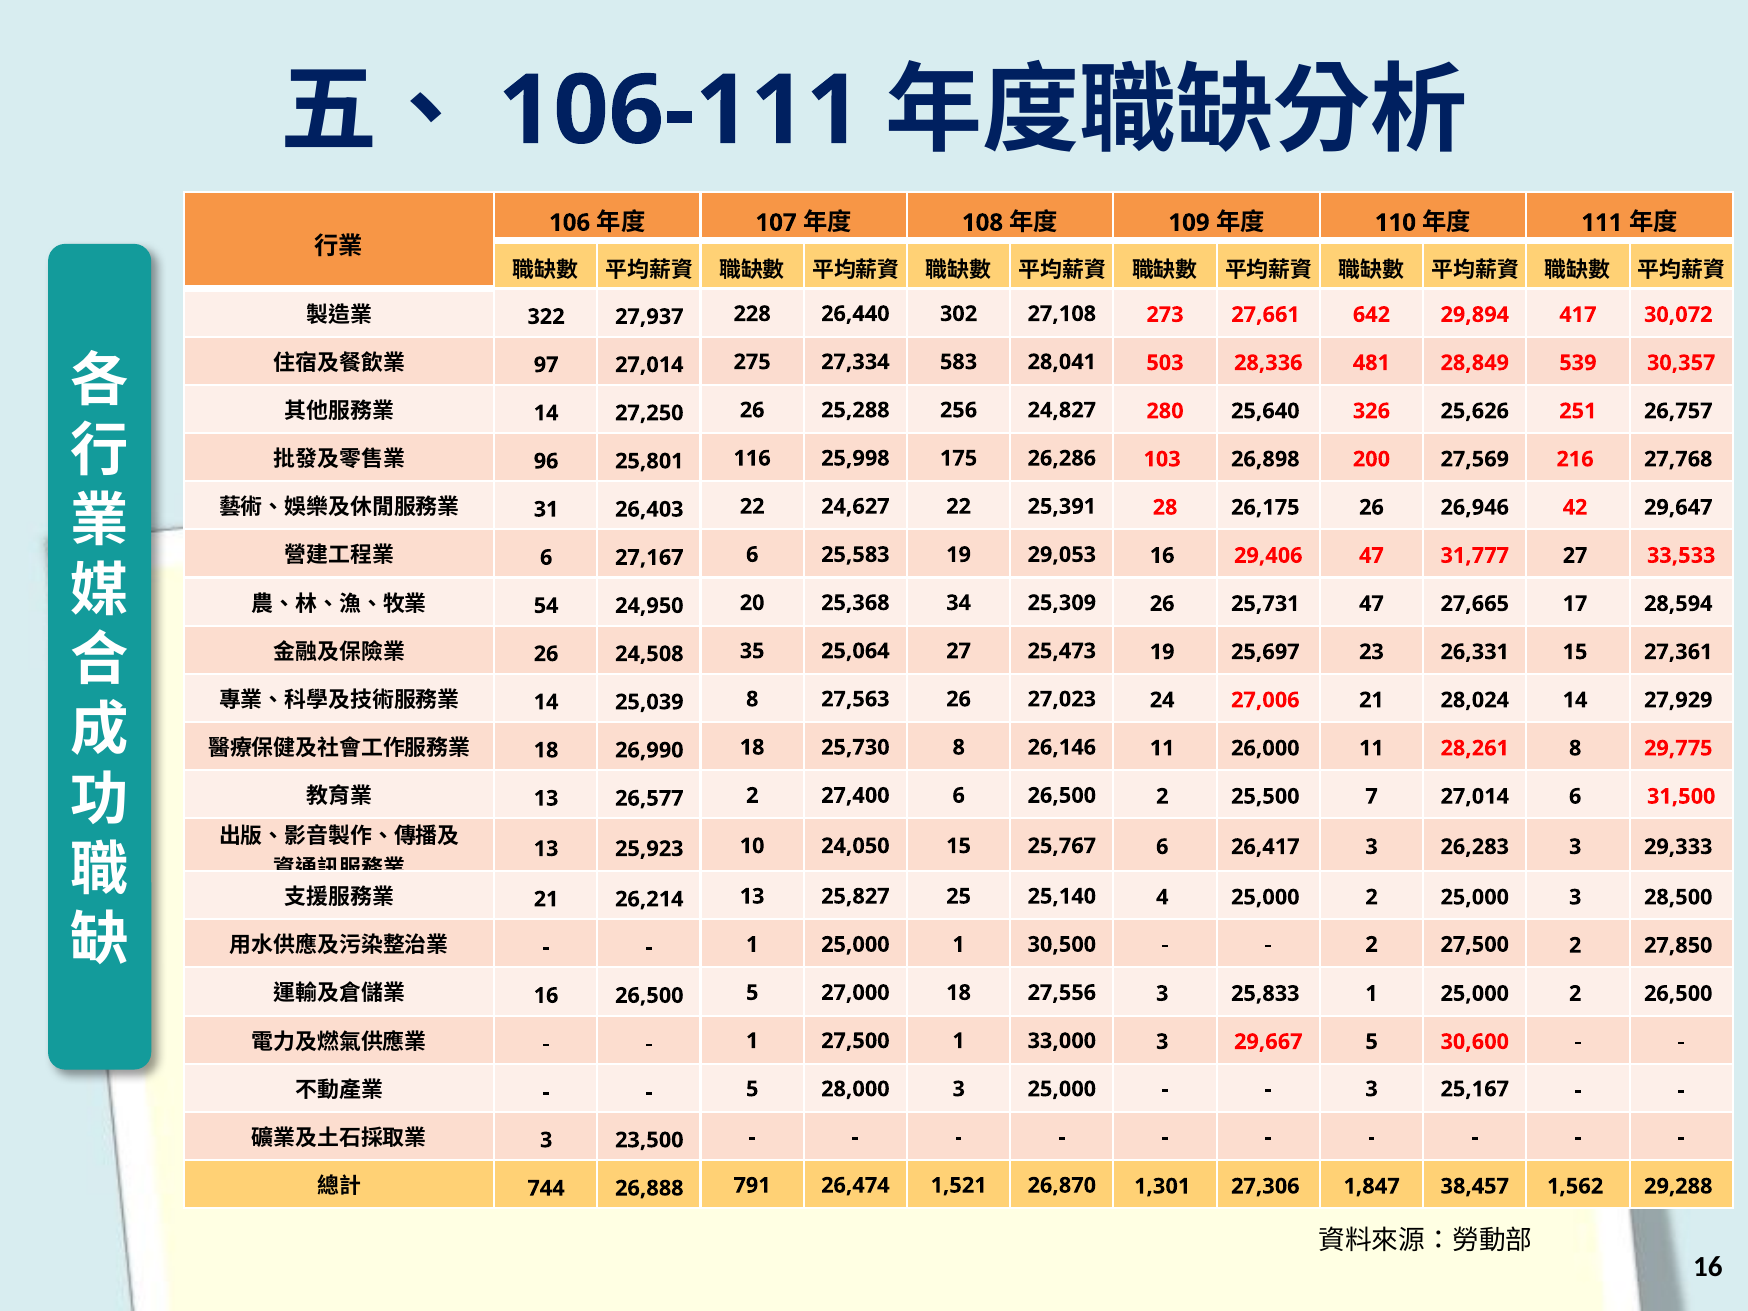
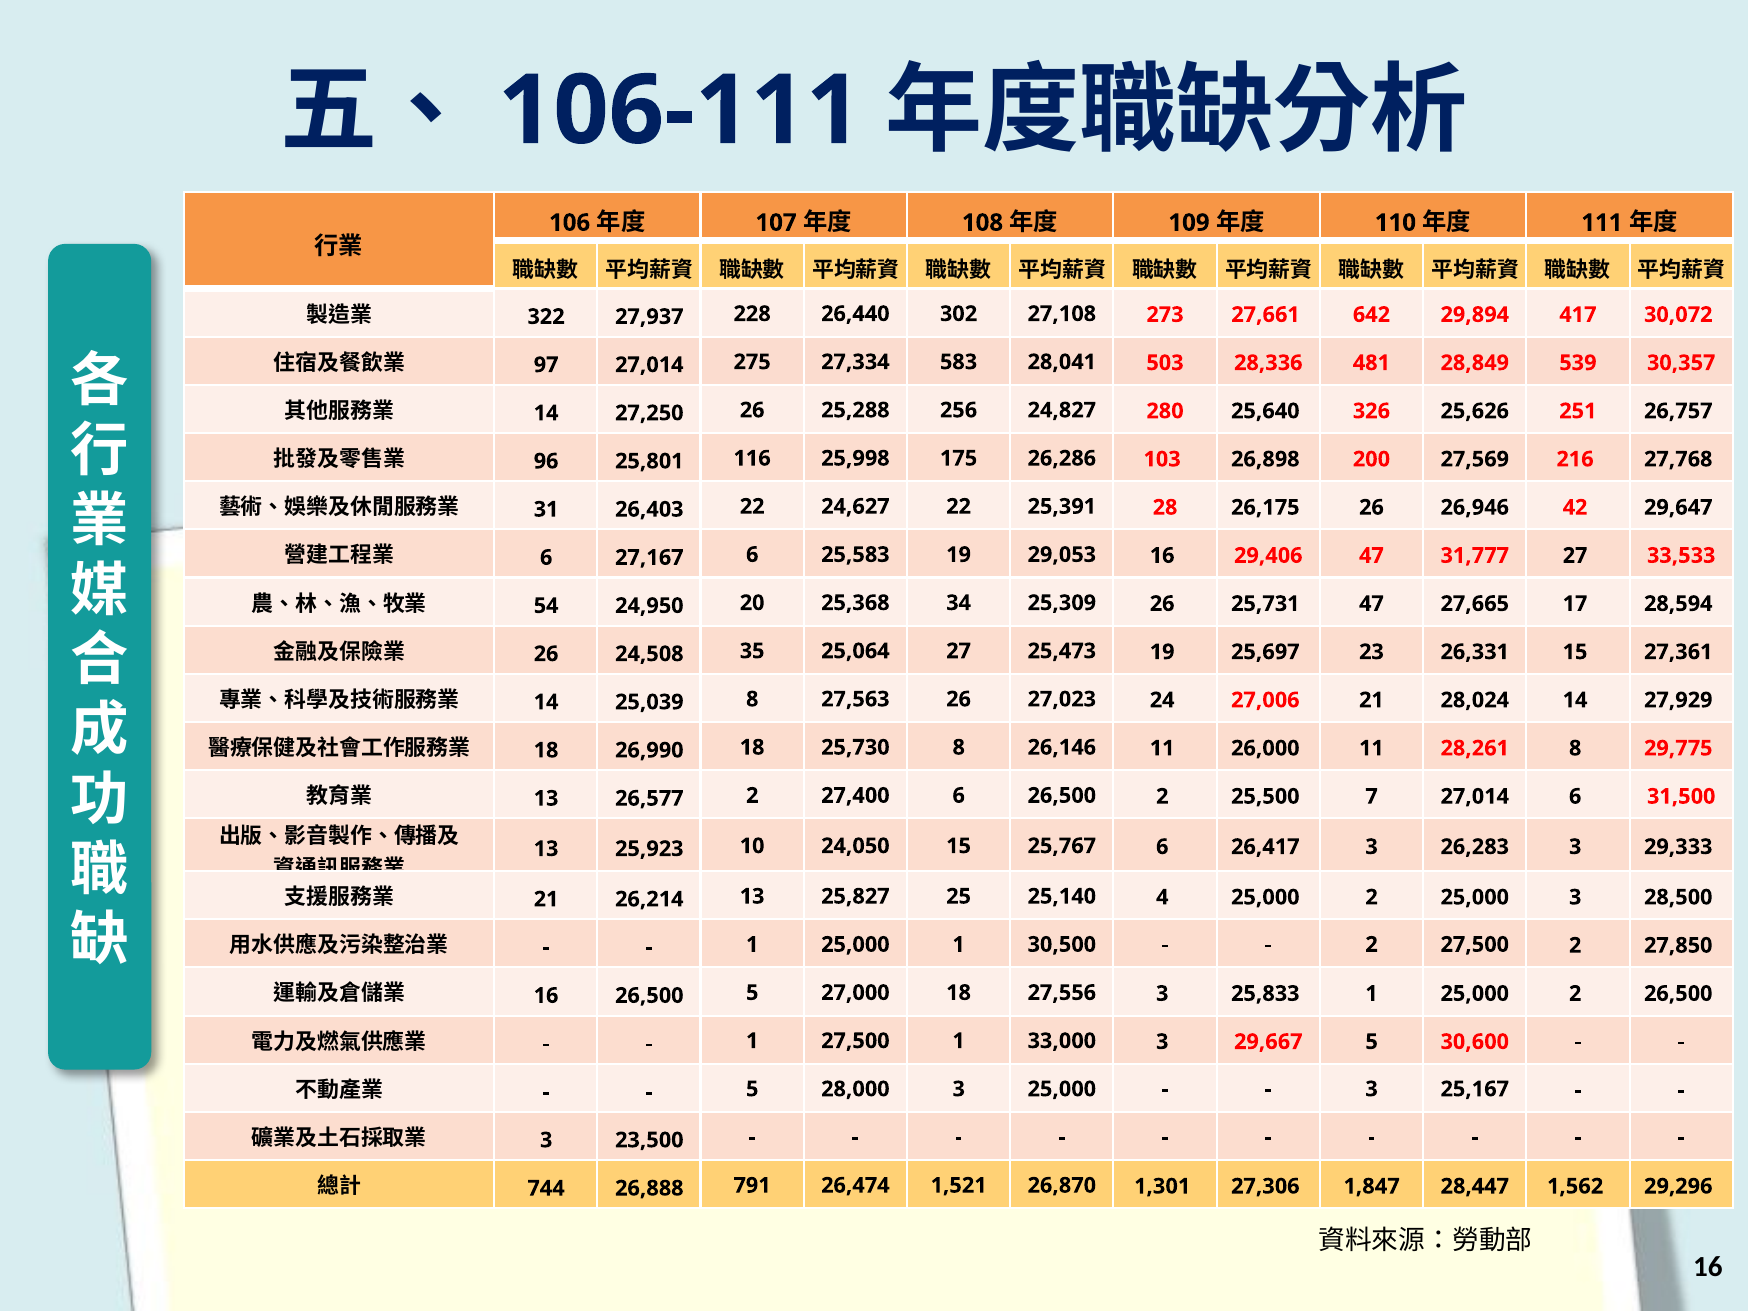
38,457: 38,457 -> 28,447 (1475, 1186)
29,288: 29,288 -> 29,296 (1678, 1186)
